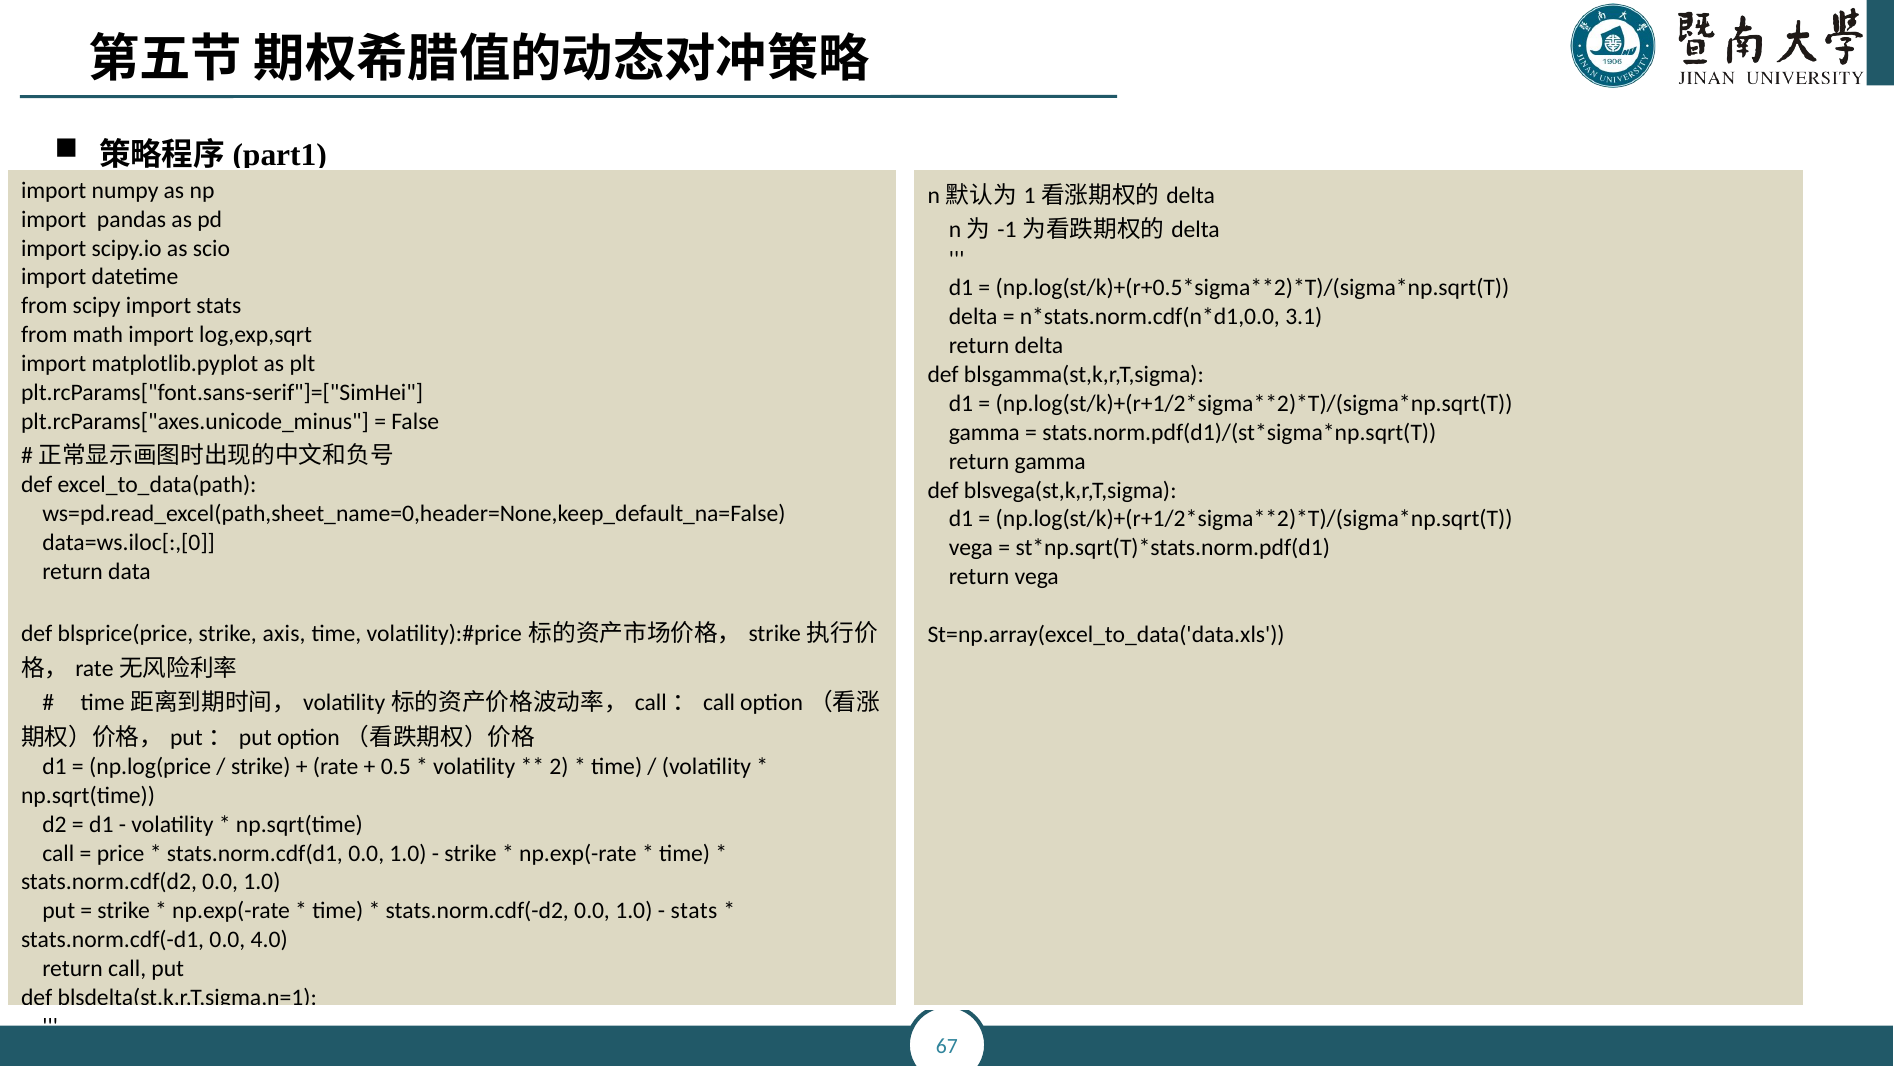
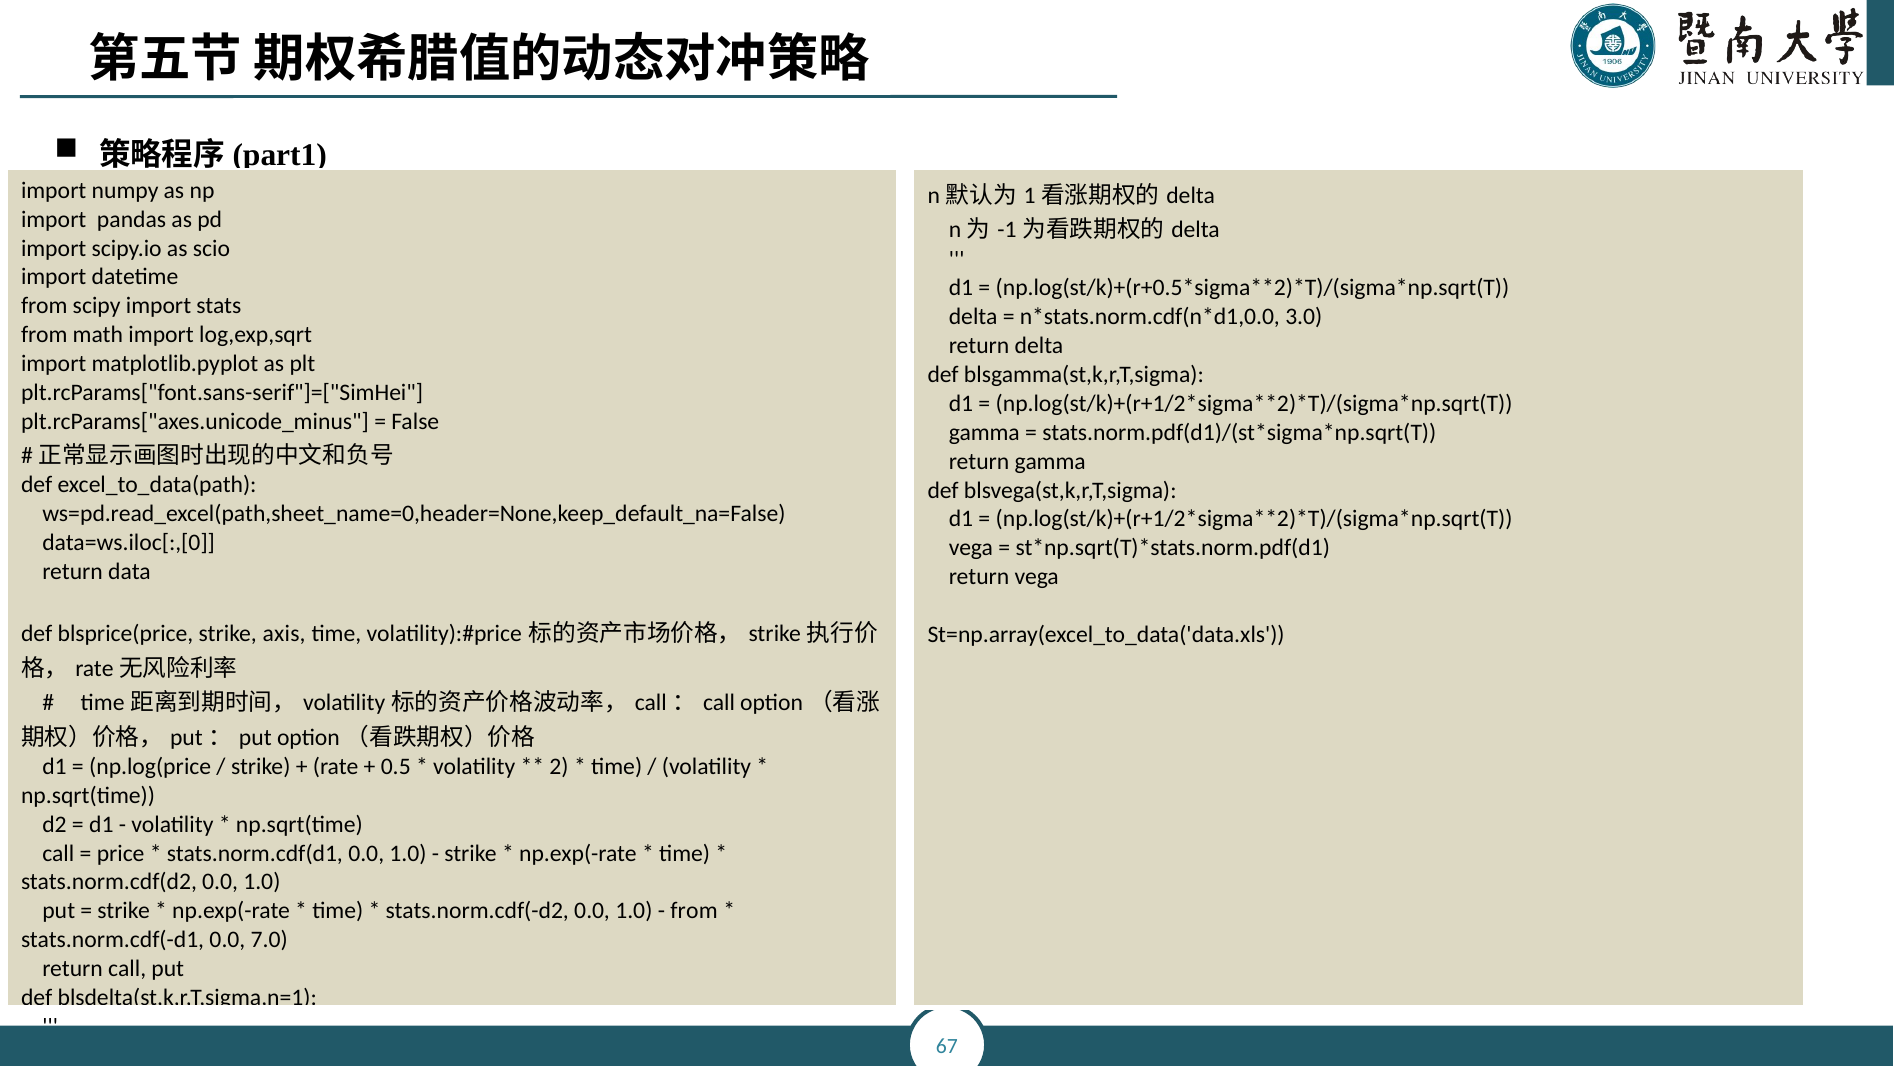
3.1: 3.1 -> 3.0 (1304, 317)
stats: stats -> from (694, 911)
4.0: 4.0 -> 7.0 (269, 940)
